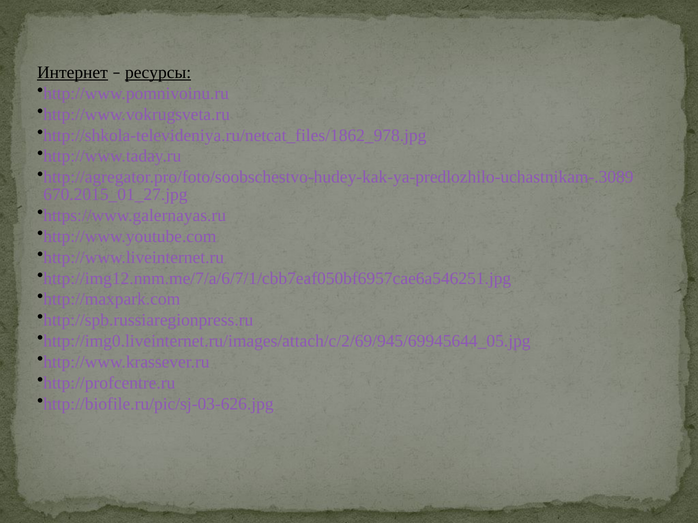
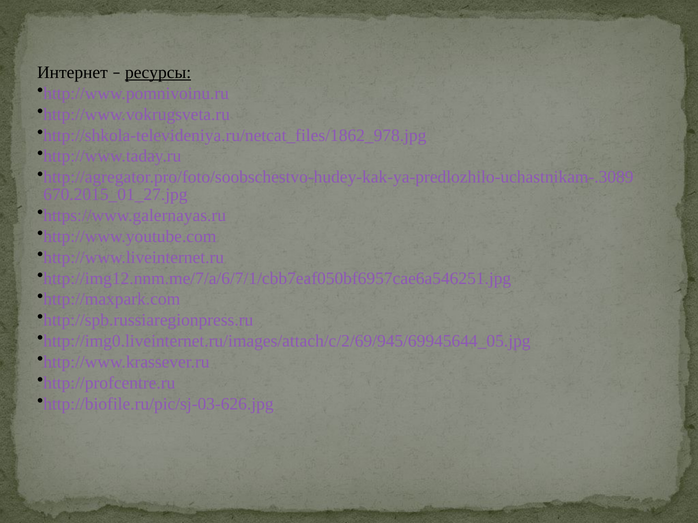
Интернет underline: present -> none (72, 73)
